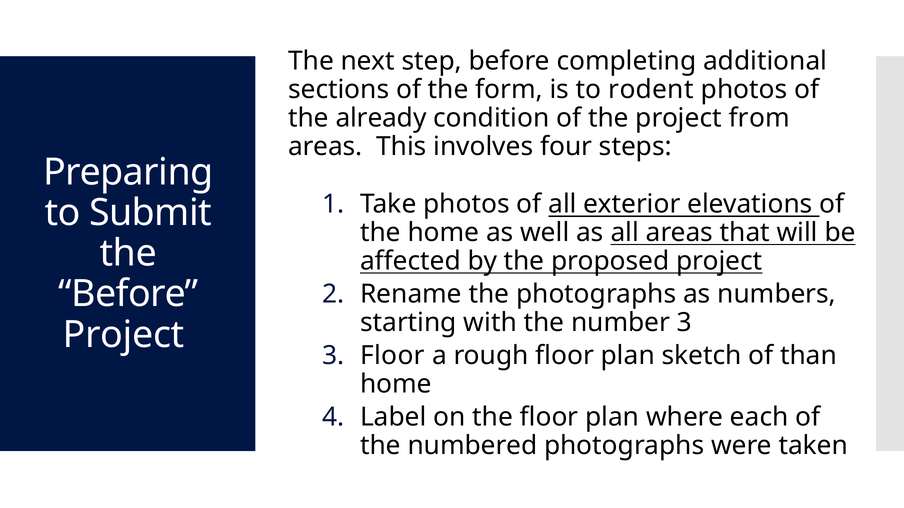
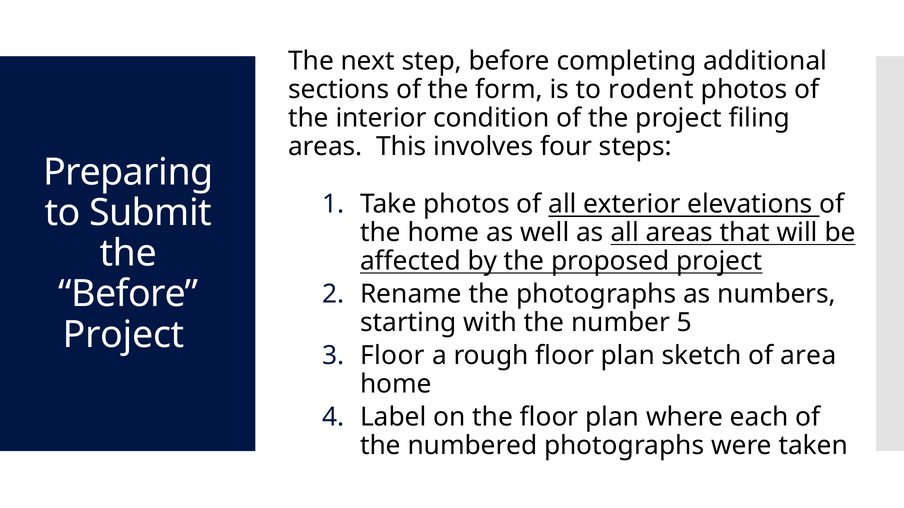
already: already -> interior (381, 118)
from: from -> filing (759, 118)
number 3: 3 -> 5 (685, 323)
than: than -> area (808, 356)
